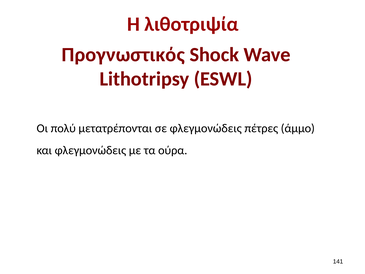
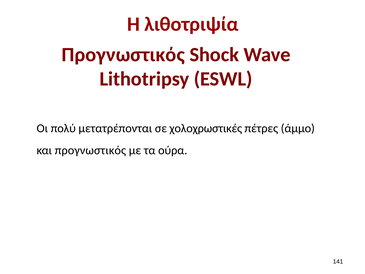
σε φλεγμονώδεις: φλεγμονώδεις -> χολοχρωστικές (206, 128)
και φλεγμονώδεις: φλεγμονώδεις -> προγνωστικός (90, 150)
